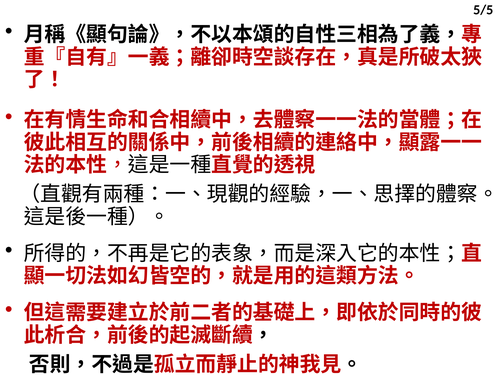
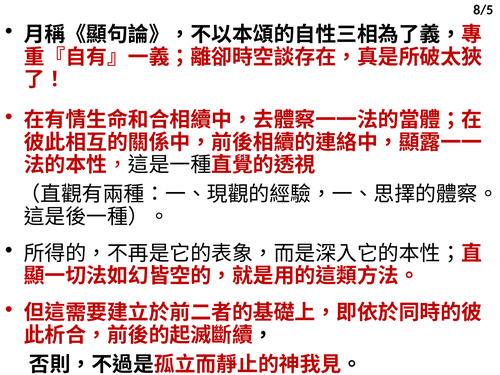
5/5: 5/5 -> 8/5 (483, 10)
